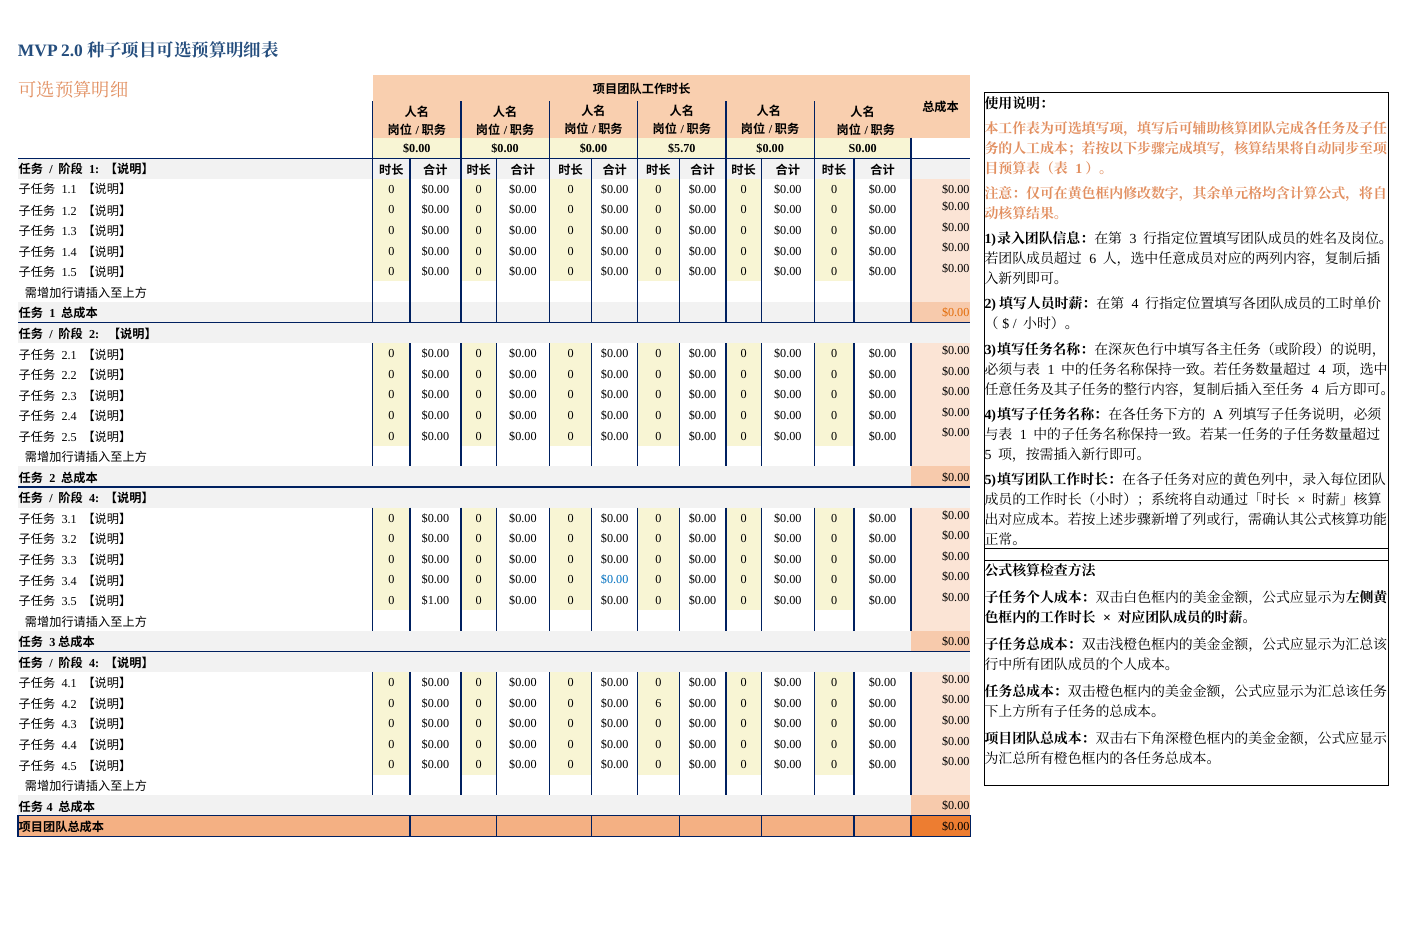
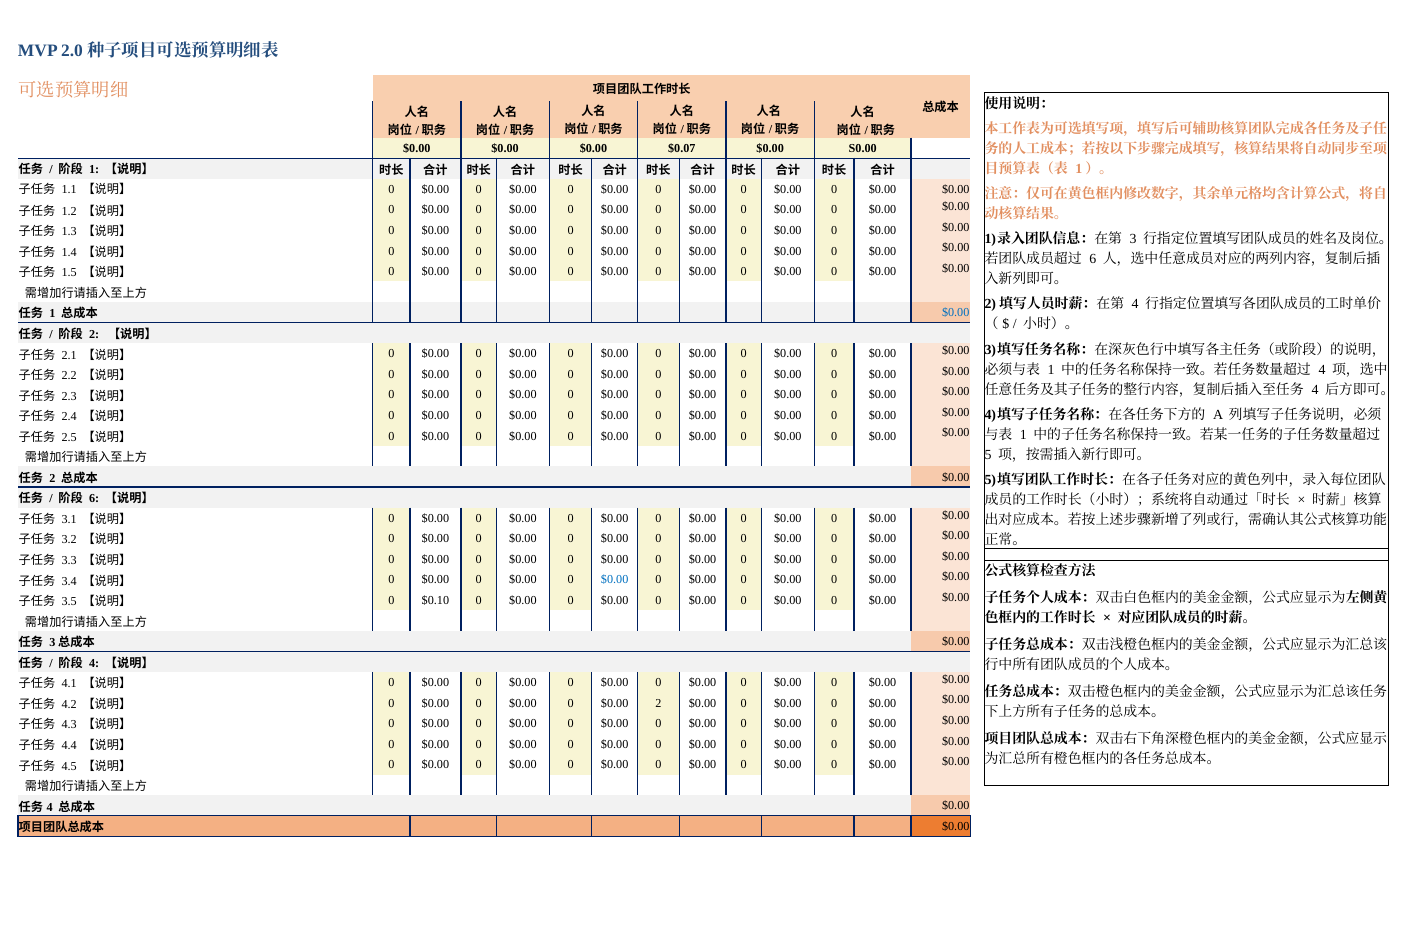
$5.70: $5.70 -> $0.07 (682, 148)
$0.00 colour: orange -> blue (956, 313)
4: 4 -> 6 (94, 499)
$1.00: $1.00 -> $0.10 (435, 600)
$0.00 6: 6 -> 2 (658, 703)
